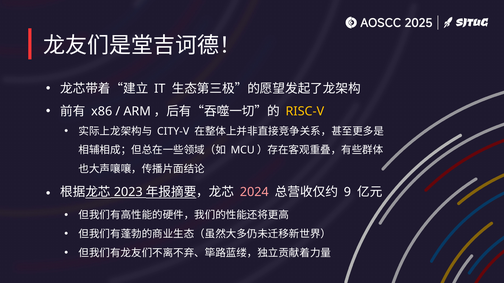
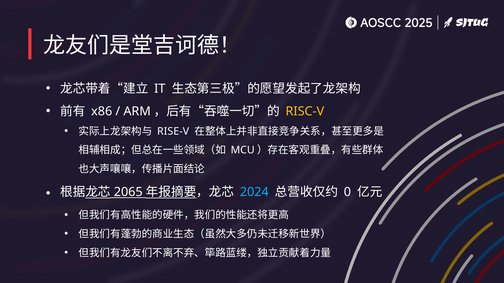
CITY-V: CITY-V -> RISE-V (173, 131)
2023: 2023 -> 2065 (128, 192)
2024 colour: pink -> light blue (254, 192)
9: 9 -> 0 (347, 192)
